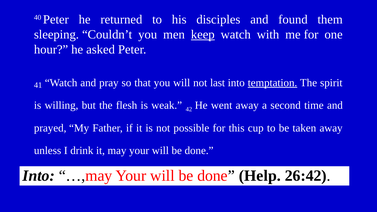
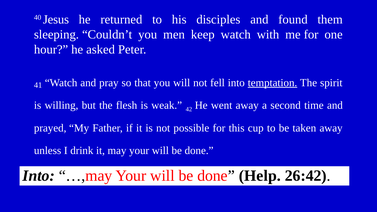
40 Peter: Peter -> Jesus (56, 19)
keep underline: present -> none (203, 34)
last: last -> fell (217, 83)
